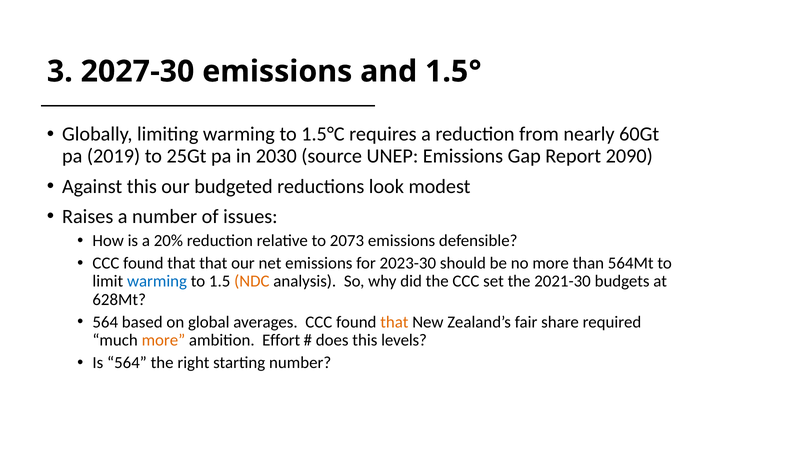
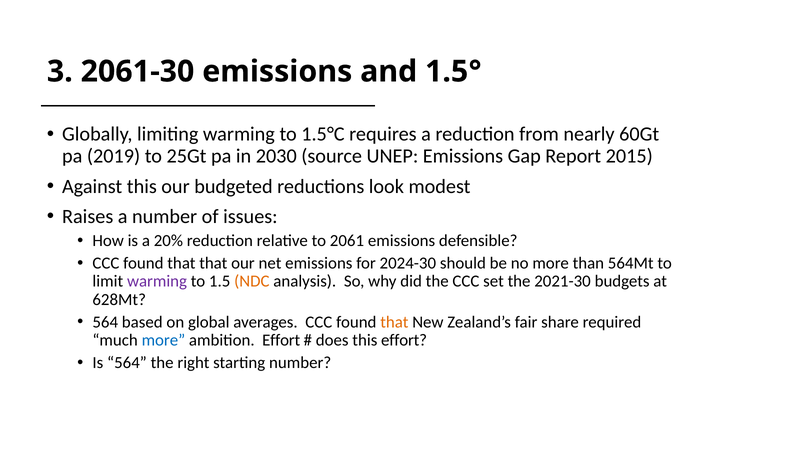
2027-30: 2027-30 -> 2061-30 (137, 71)
2090: 2090 -> 2015 (629, 156)
2073: 2073 -> 2061 (347, 241)
2023-30: 2023-30 -> 2024-30 (408, 263)
warming colour: blue -> purple (157, 281)
more colour: orange -> blue (163, 340)
this levels: levels -> effort (404, 340)
